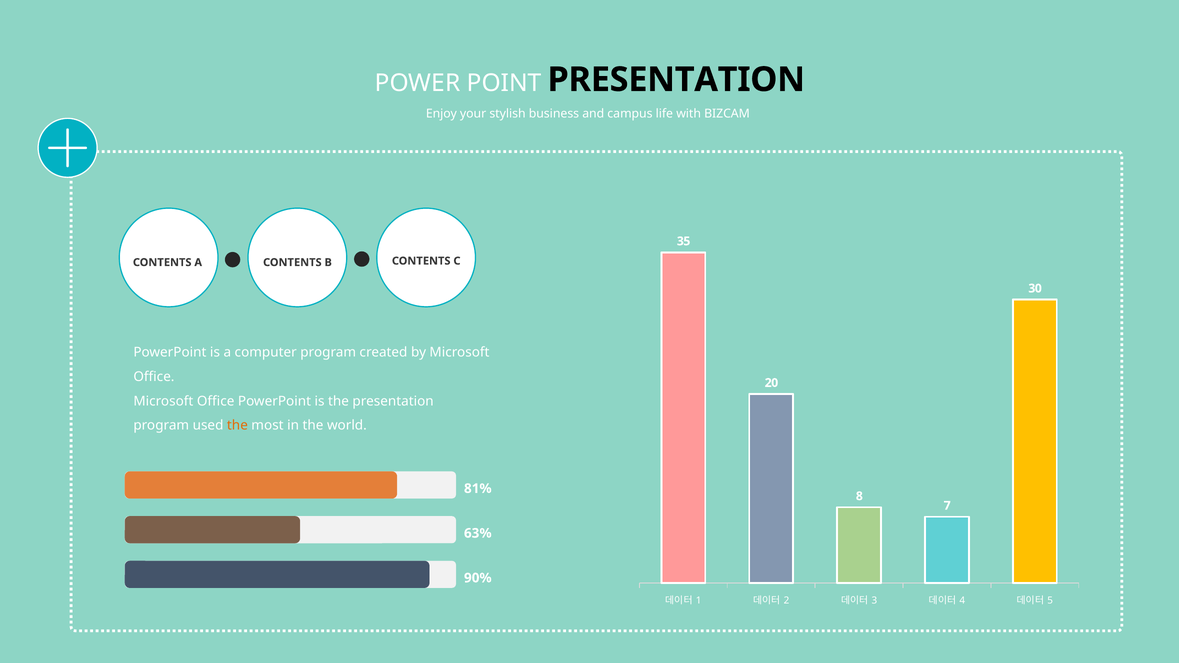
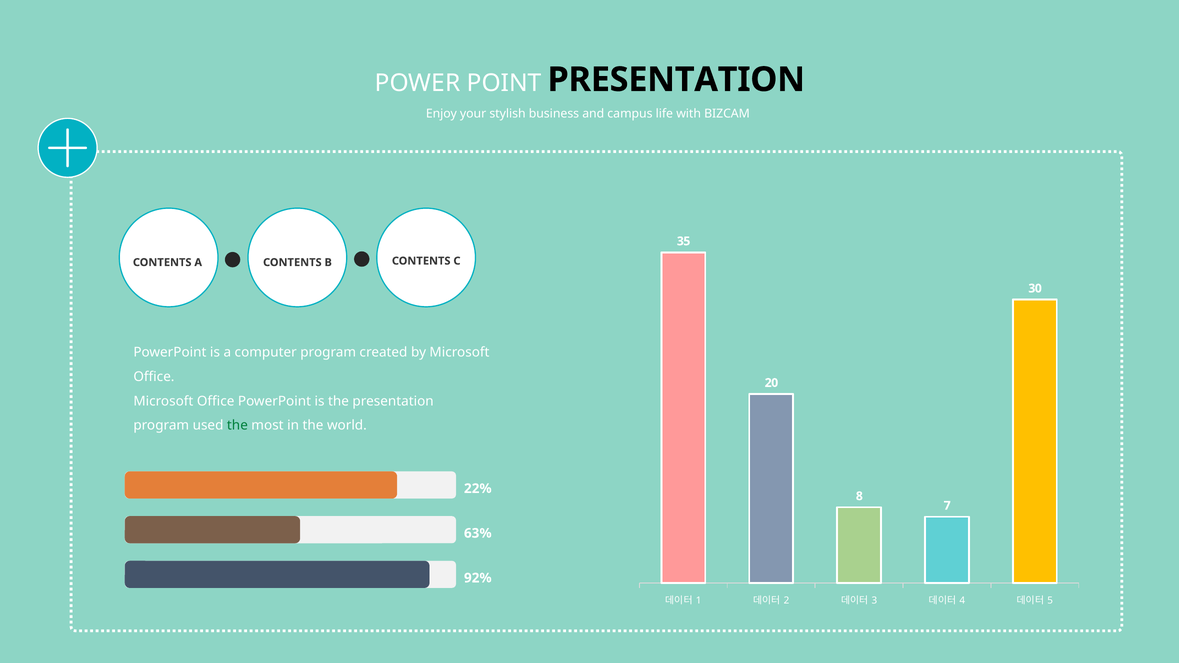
the colour: orange -> green (237, 426)
81%: 81% -> 22% (478, 489)
90%: 90% -> 92% (478, 578)
